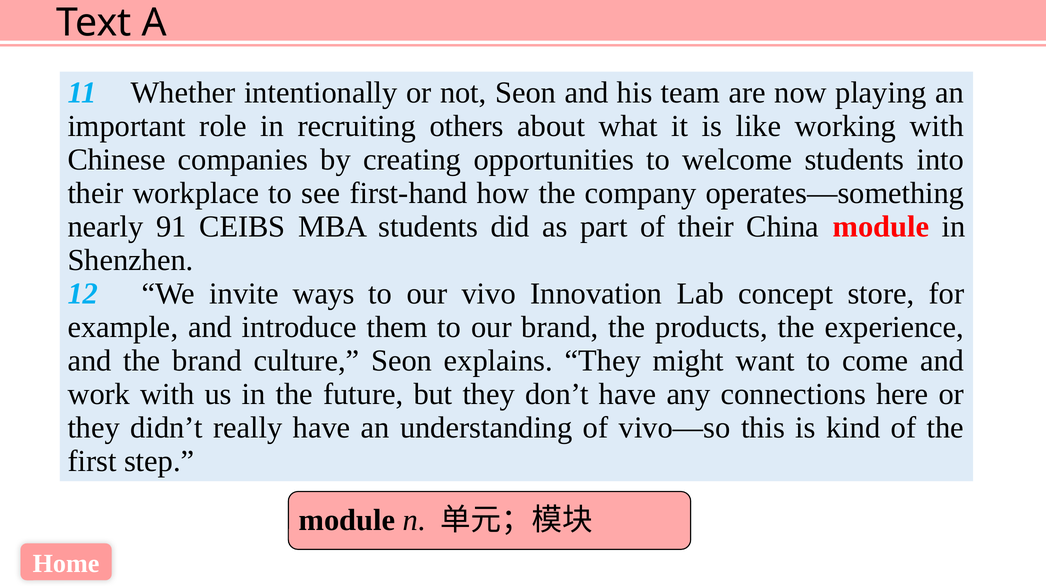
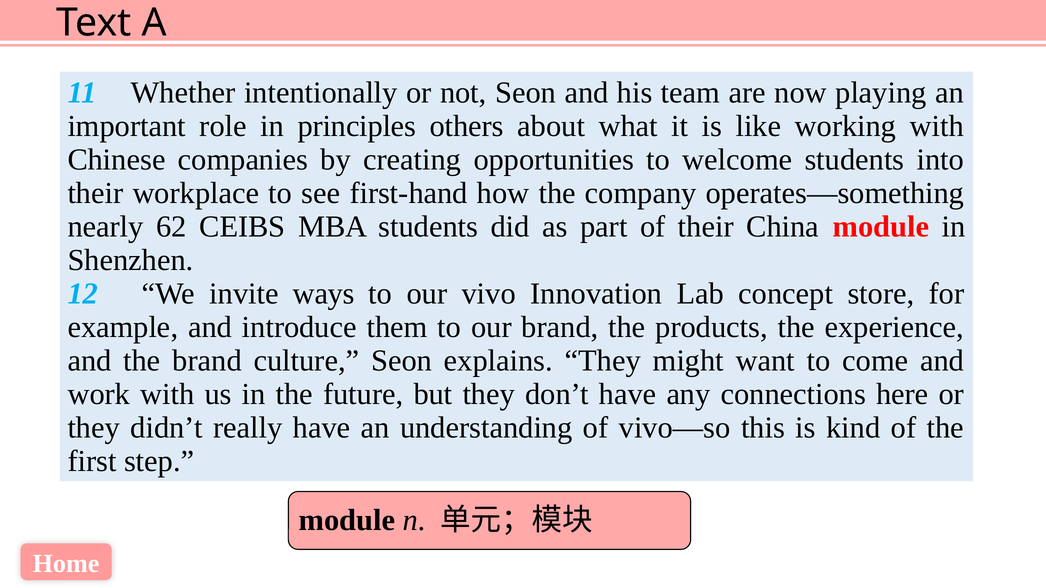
recruiting: recruiting -> principles (357, 126)
91: 91 -> 62 (171, 227)
